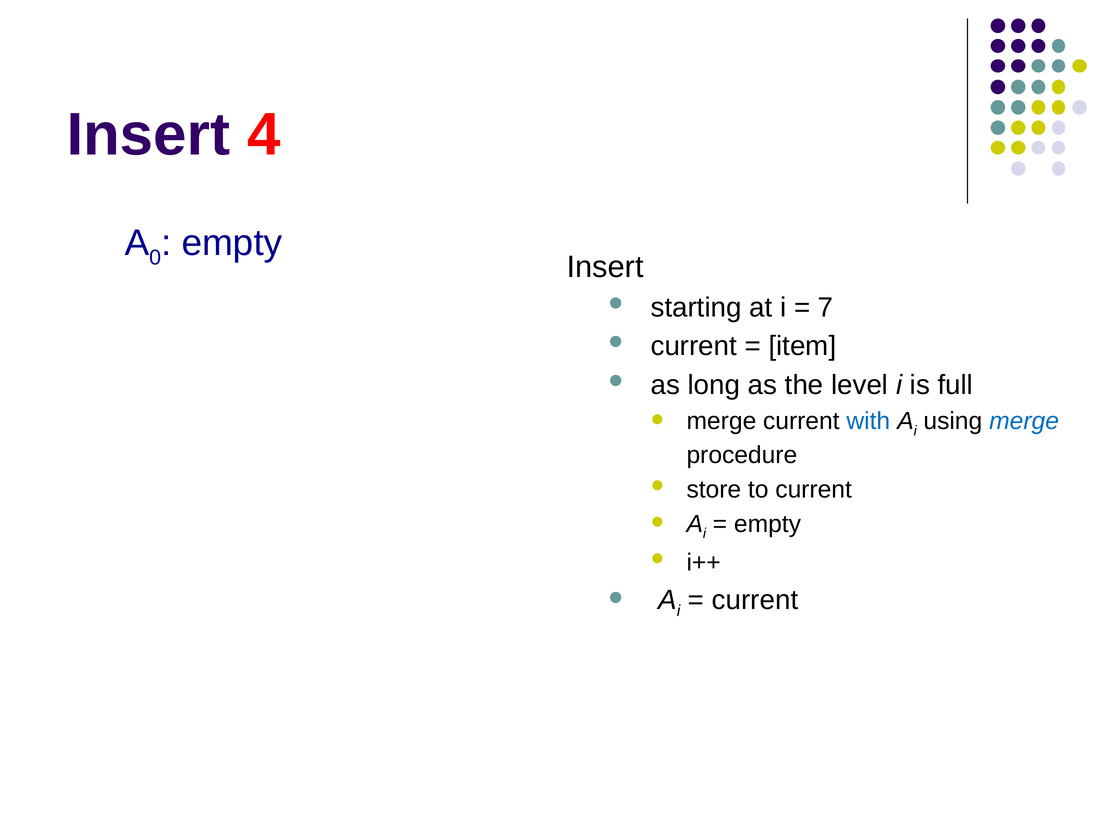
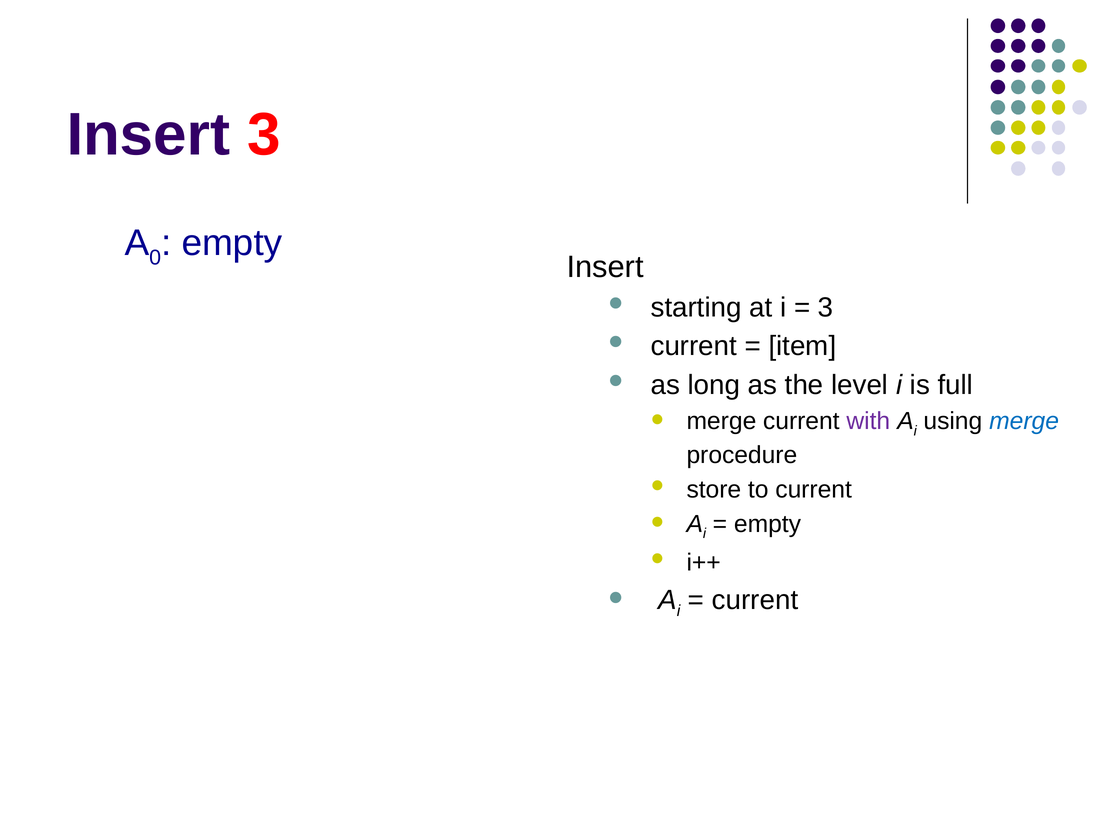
Insert 4: 4 -> 3 (264, 135)
7: 7 -> 3 (826, 307)
with colour: blue -> purple (868, 421)
